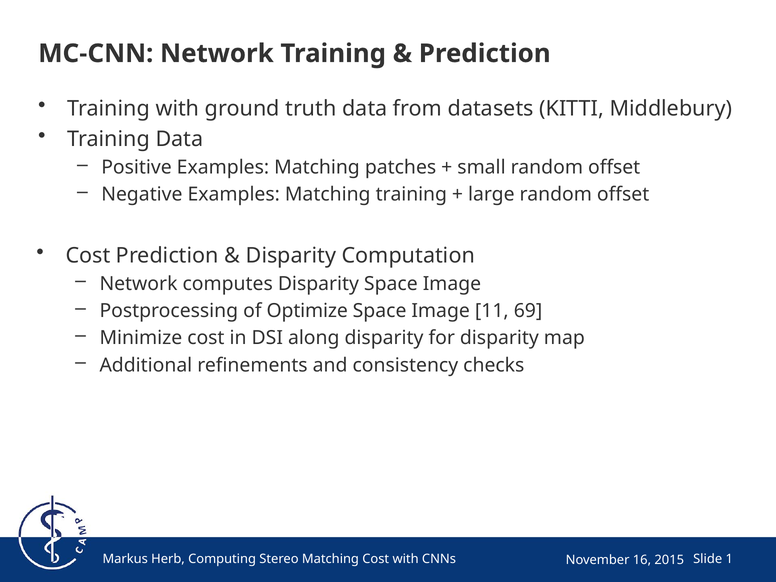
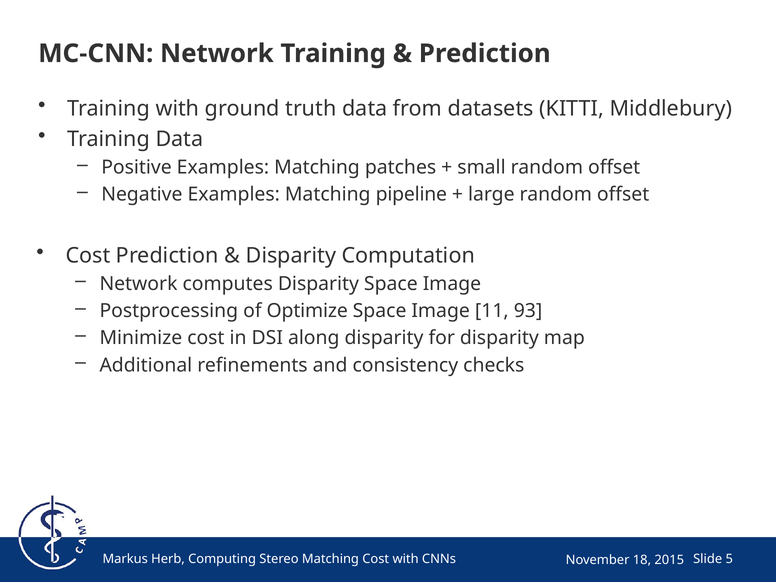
Matching training: training -> pipeline (411, 195)
69: 69 -> 93 (528, 311)
16: 16 -> 18 (642, 560)
1: 1 -> 5 (729, 559)
